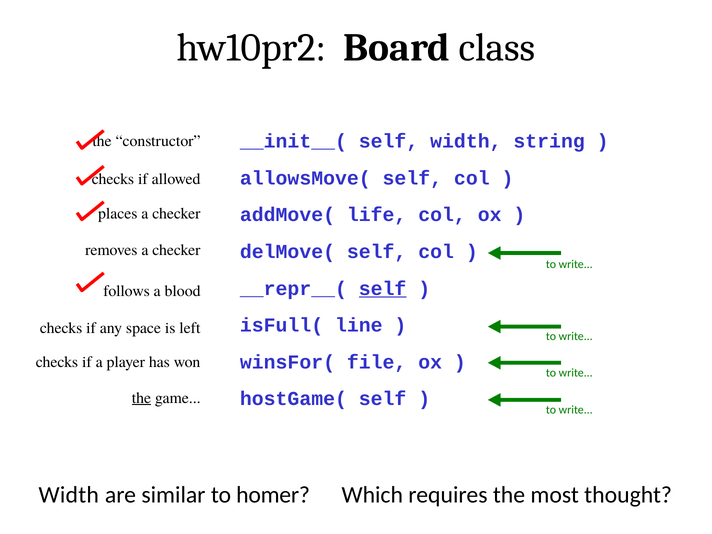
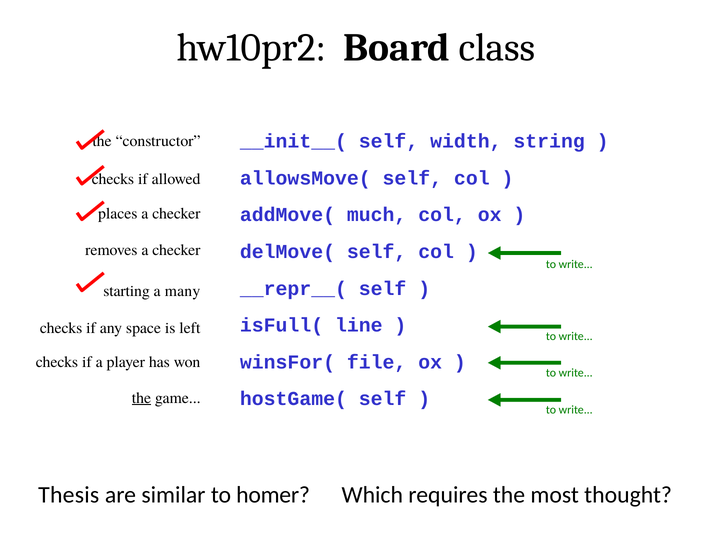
life: life -> much (377, 215)
self underline: present -> none (383, 288)
follows: follows -> starting (127, 291)
blood: blood -> many (182, 291)
Width: Width -> Thesis (69, 495)
